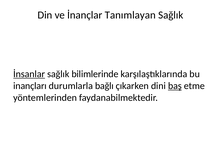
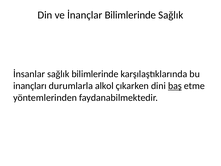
İnançlar Tanımlayan: Tanımlayan -> Bilimlerinde (130, 15)
İnsanlar underline: present -> none (29, 74)
bağlı: bağlı -> alkol (104, 86)
